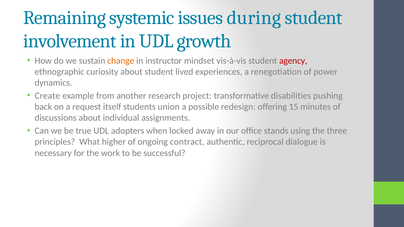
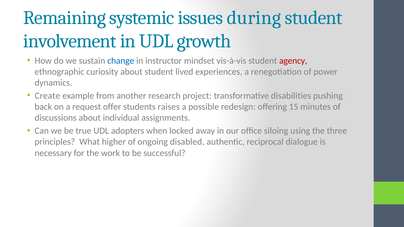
change colour: orange -> blue (121, 61)
itself: itself -> offer (112, 107)
union: union -> raises (169, 107)
stands: stands -> siloing (276, 131)
contract: contract -> disabled (187, 142)
